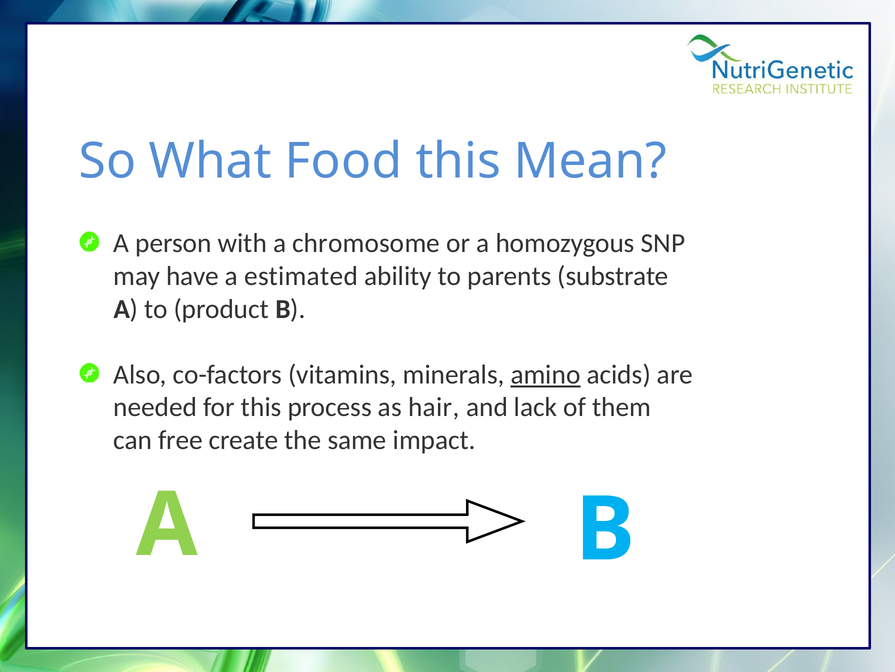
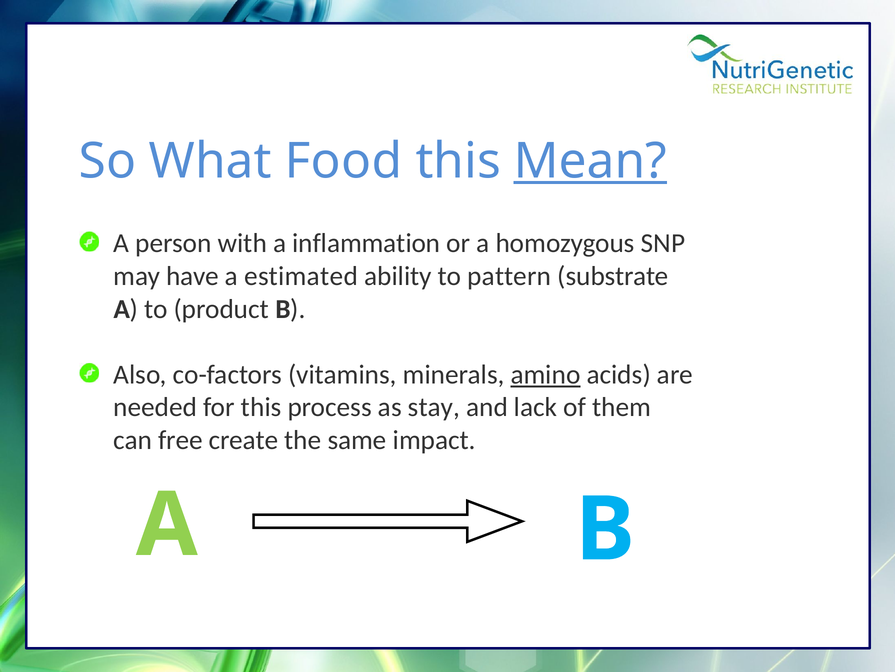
Mean underline: none -> present (590, 161)
chromosome: chromosome -> inflammation (366, 243)
parents: parents -> pattern (509, 276)
hair: hair -> stay (434, 407)
